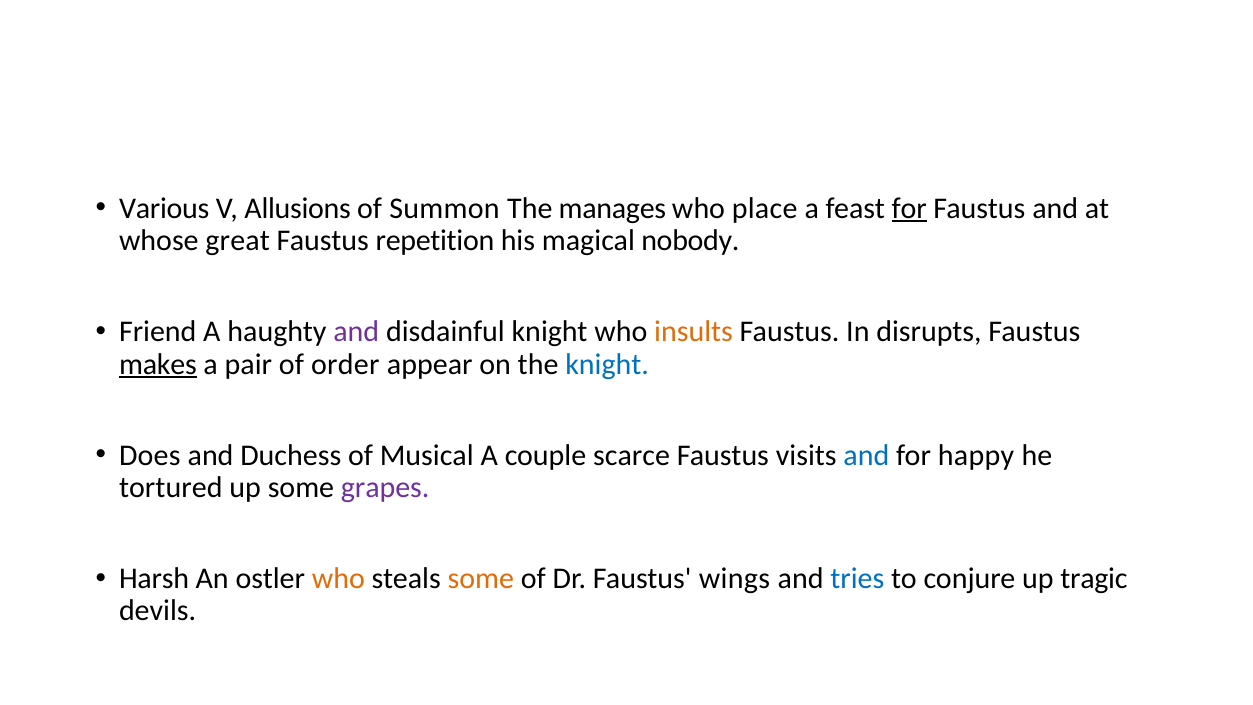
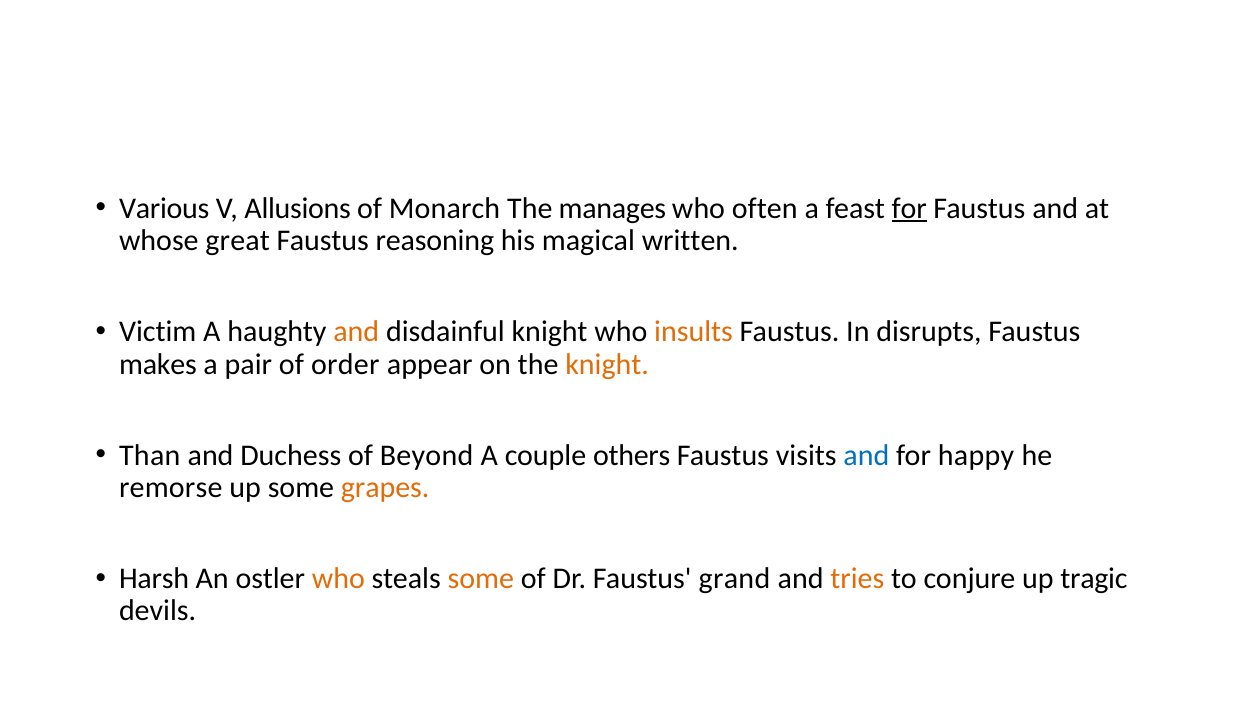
Summon: Summon -> Monarch (445, 208)
place: place -> often (765, 208)
repetition: repetition -> reasoning (435, 241)
nobody: nobody -> written (690, 241)
Friend: Friend -> Victim (158, 332)
and colour: purple -> orange (356, 332)
makes underline: present -> none (158, 364)
knight colour: blue -> orange (607, 364)
Does: Does -> Than (150, 455)
Musical: Musical -> Beyond (427, 455)
scarce: scarce -> others (632, 455)
tortured: tortured -> remorse (171, 487)
grapes colour: purple -> orange (385, 487)
wings: wings -> grand (734, 578)
tries colour: blue -> orange (857, 578)
